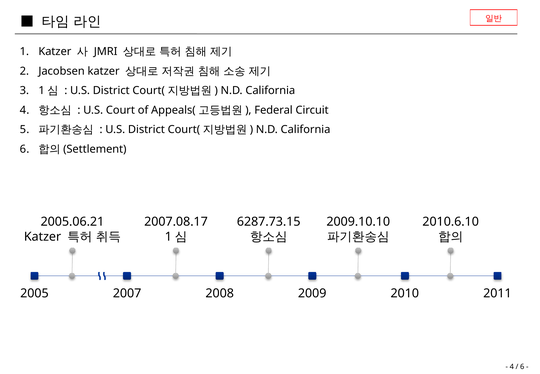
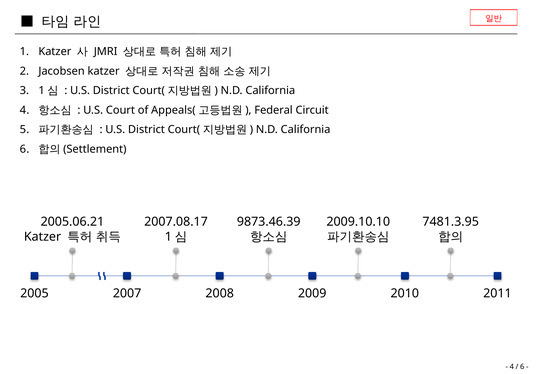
6287.73.15: 6287.73.15 -> 9873.46.39 (269, 222)
2010.6.10: 2010.6.10 -> 7481.3.95 (451, 222)
